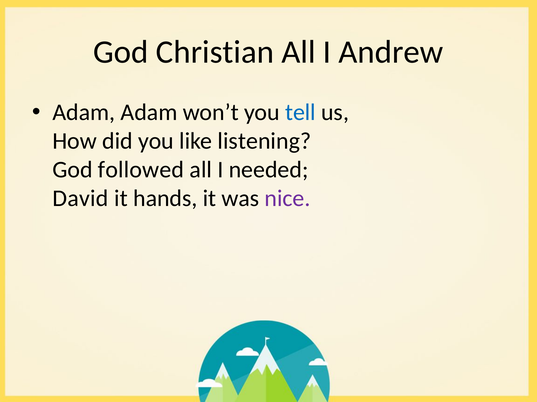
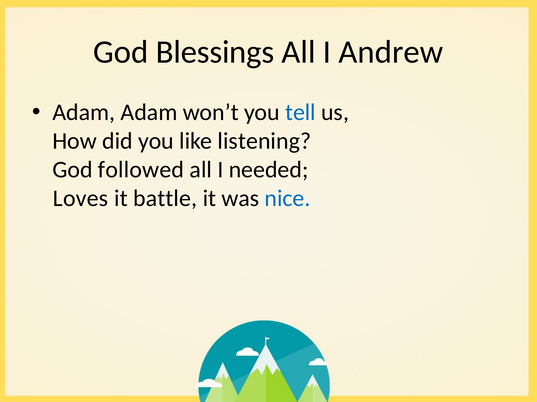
Christian: Christian -> Blessings (215, 52)
David: David -> Loves (81, 199)
hands: hands -> battle (165, 199)
nice colour: purple -> blue (288, 199)
